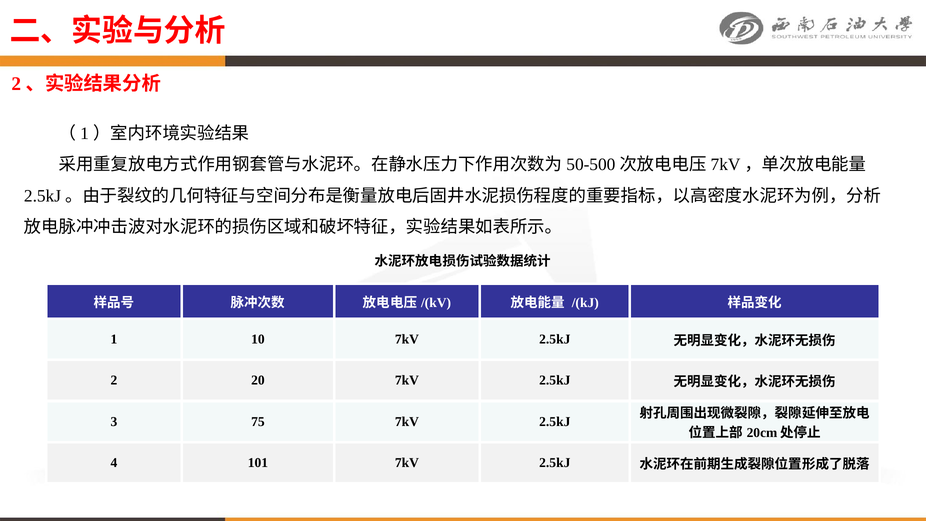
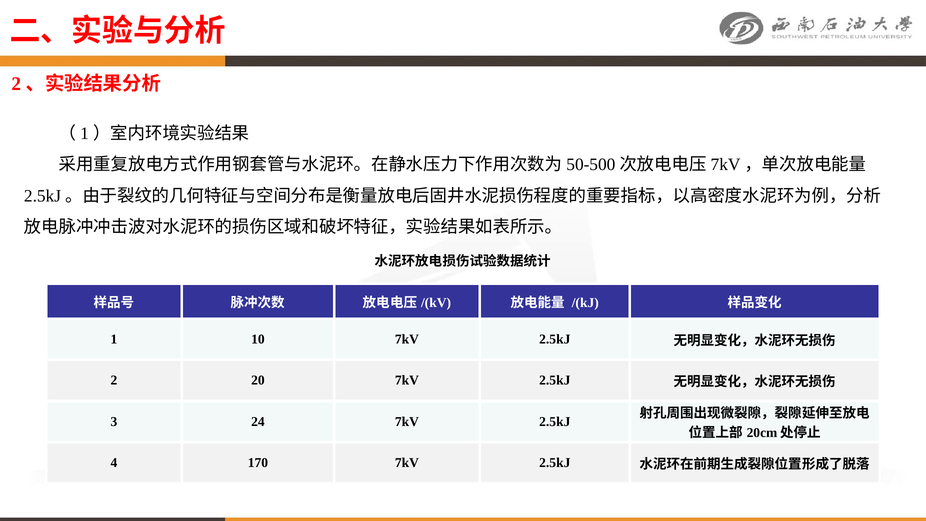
75: 75 -> 24 (258, 422)
101: 101 -> 170 (258, 463)
